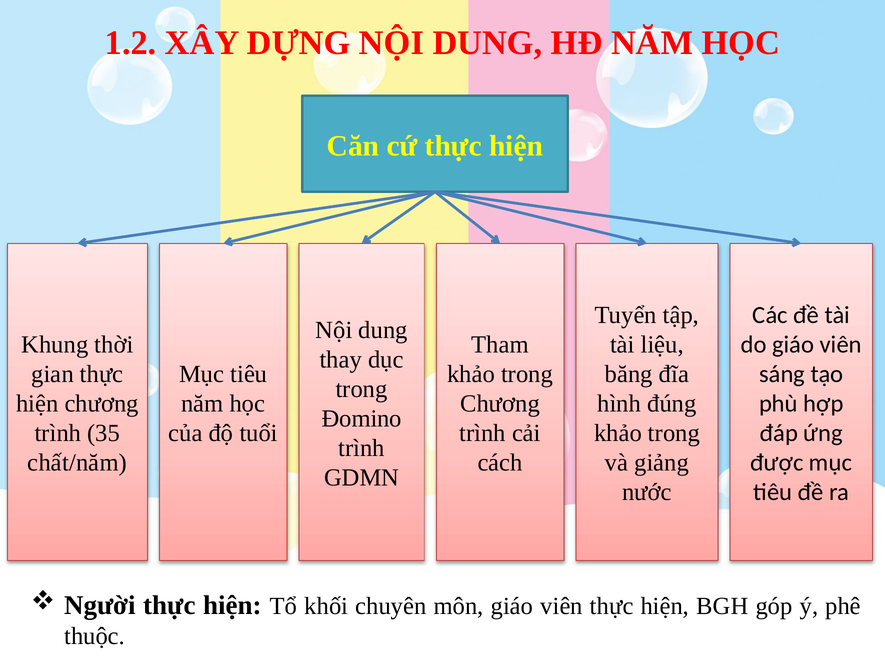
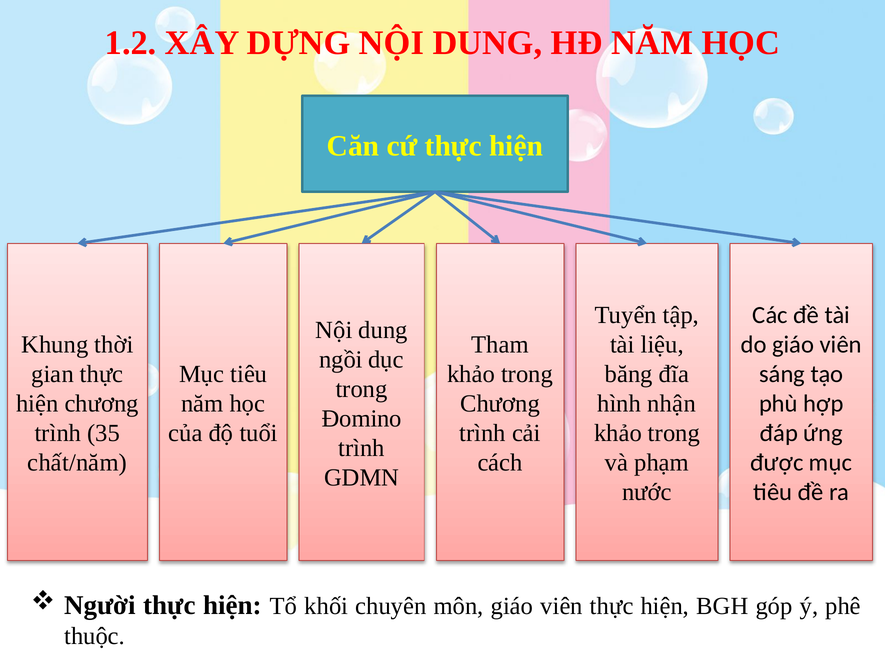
thay: thay -> ngồi (341, 359)
đúng: đúng -> nhận (672, 404)
giảng: giảng -> phạm (662, 463)
